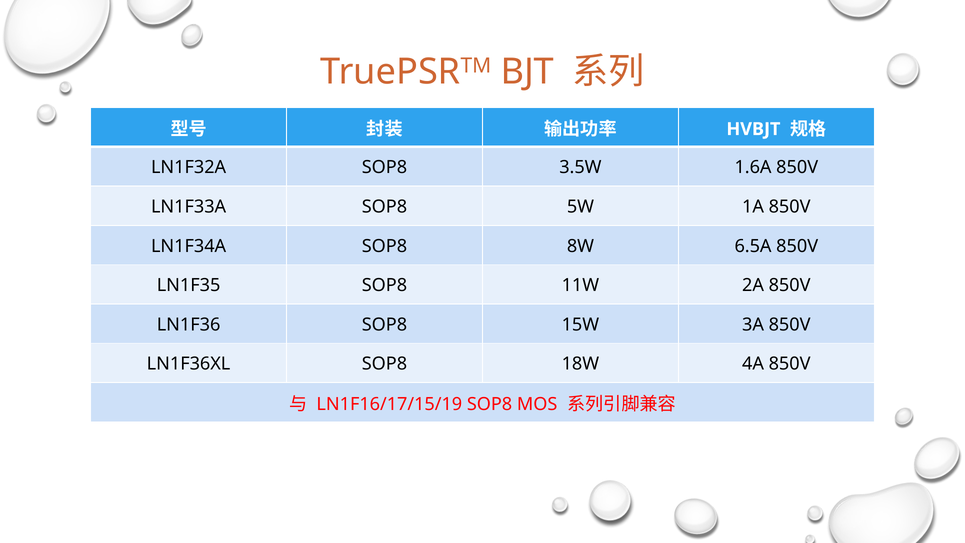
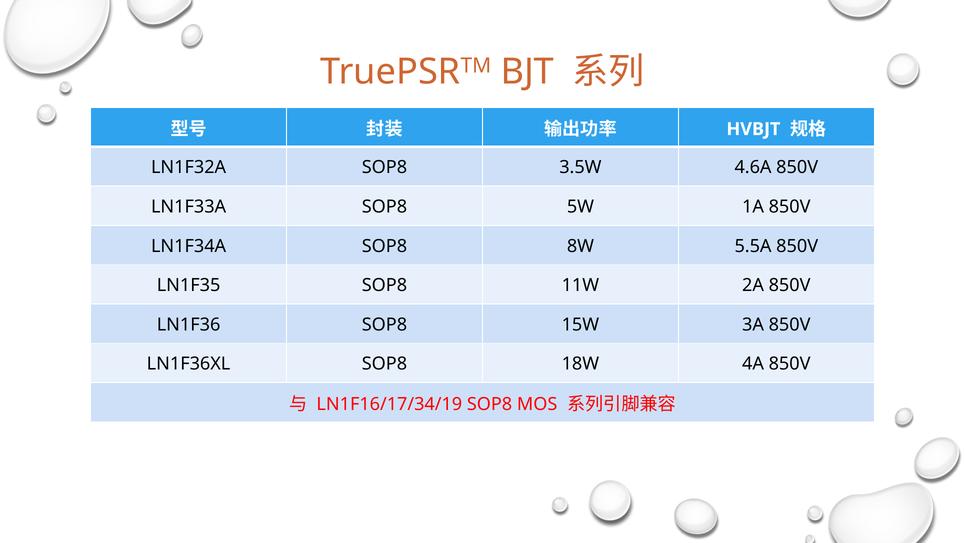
1.6A: 1.6A -> 4.6A (753, 167)
6.5A: 6.5A -> 5.5A (753, 246)
LN1F16/17/15/19: LN1F16/17/15/19 -> LN1F16/17/34/19 (389, 404)
